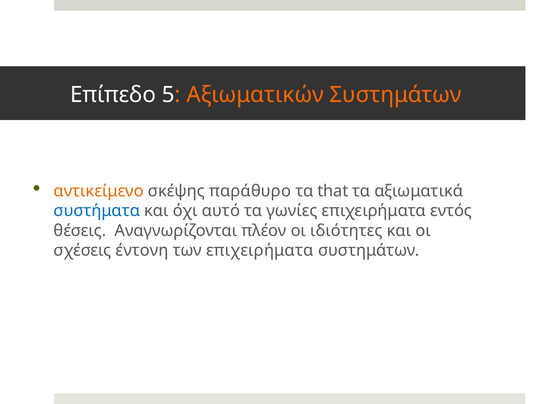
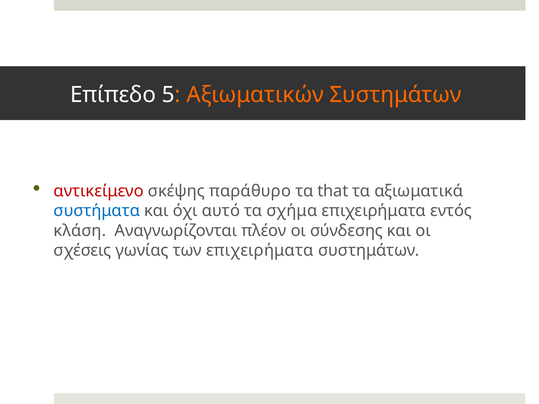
αντικείμενο colour: orange -> red (99, 191)
γωνίες: γωνίες -> σχήμα (292, 211)
θέσεις: θέσεις -> κλάση (80, 231)
ιδιότητες: ιδιότητες -> σύνδεσης (346, 231)
έντονη: έντονη -> γωνίας (142, 251)
